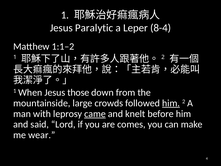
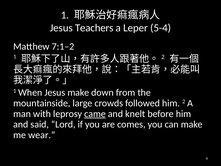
Paralytic: Paralytic -> Teachers (94, 28)
8-4: 8-4 -> 5-4 (161, 28)
1:1–2: 1:1–2 -> 7:1–2 (63, 46)
Jesus those: those -> make (78, 92)
him underline: present -> none (171, 103)
